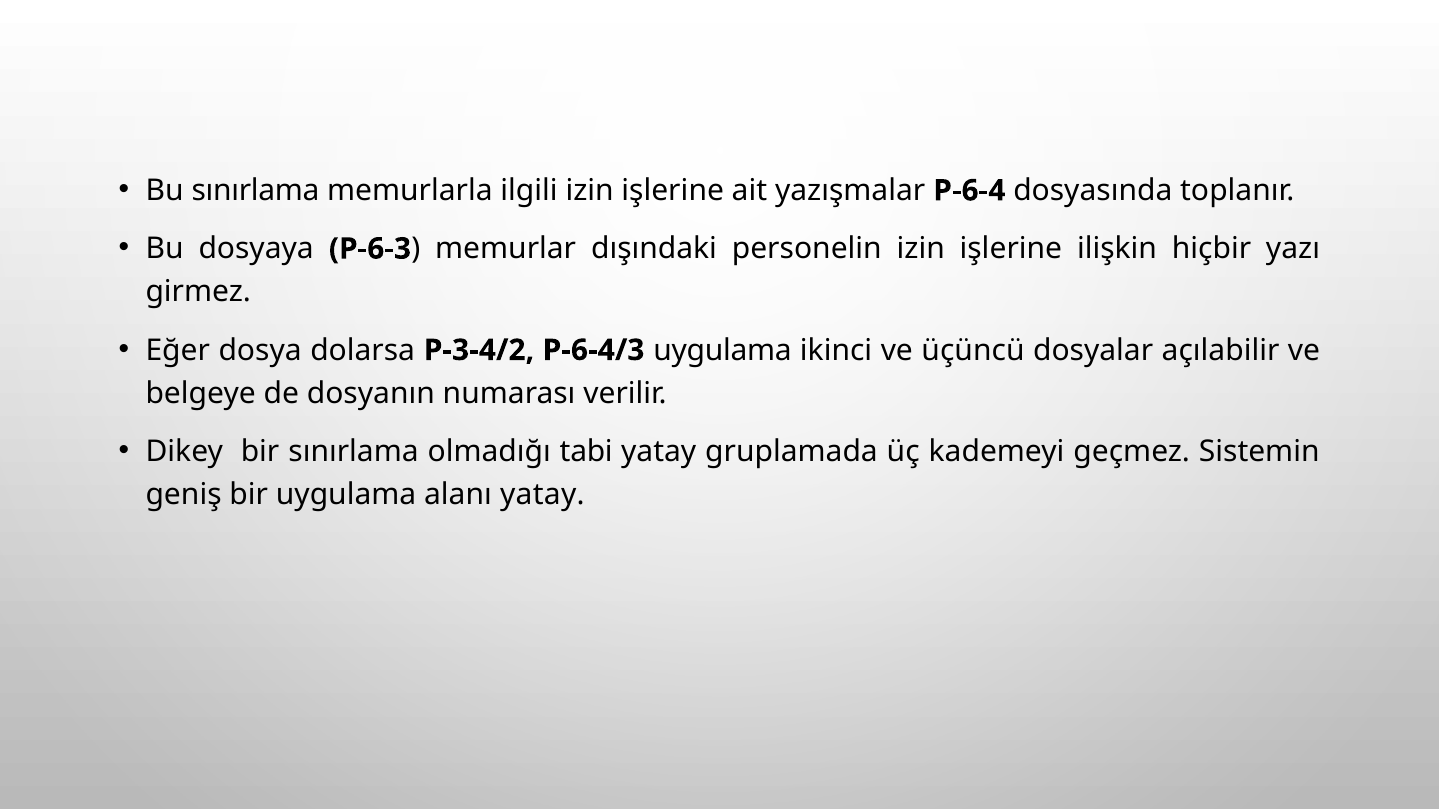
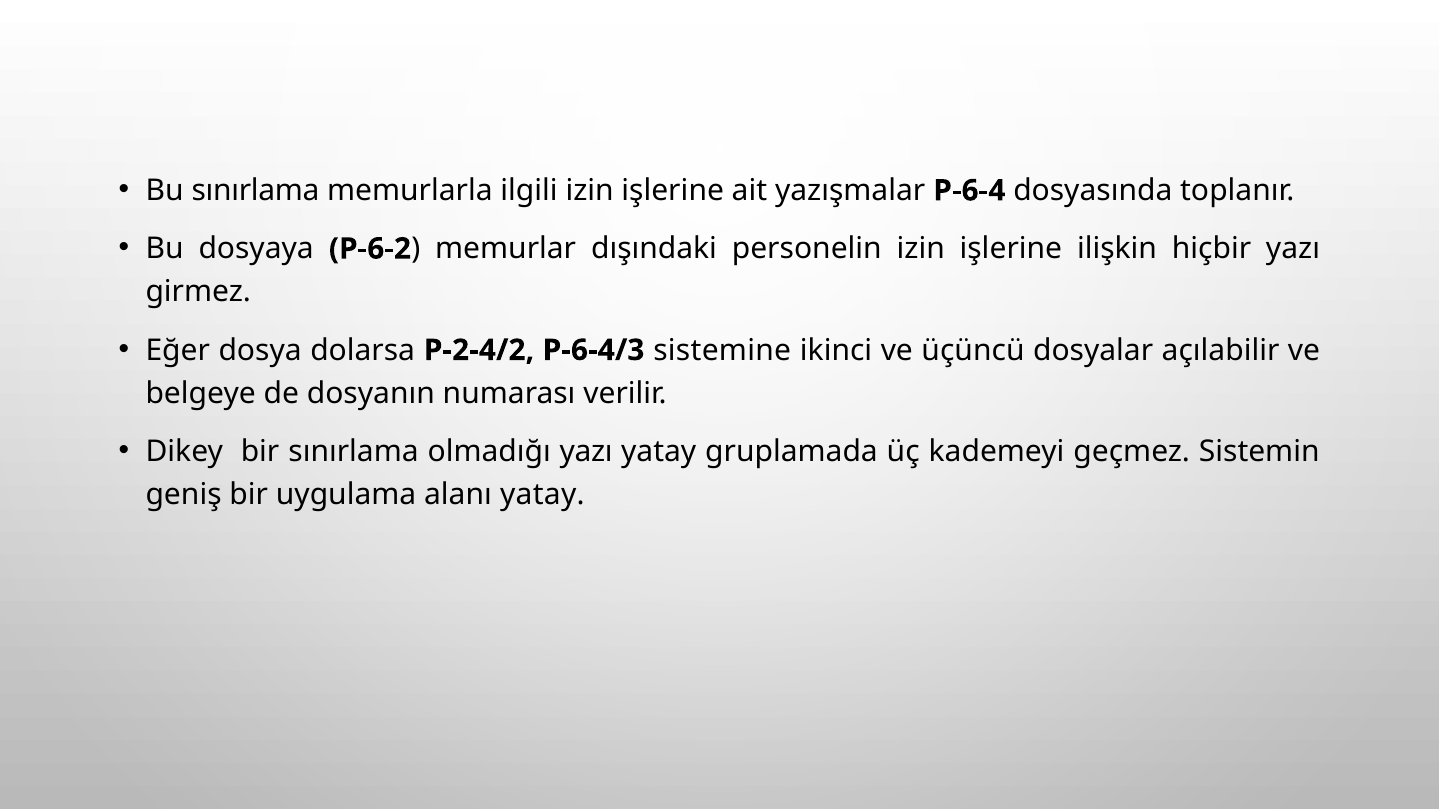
P-6-3: P-6-3 -> P-6-2 (370, 249)
P-3-4/2: P-3-4/2 -> P-2-4/2 (479, 350)
P-6-4/3 uygulama: uygulama -> sistemine (722, 350)
olmadığı tabi: tabi -> yazı (586, 452)
